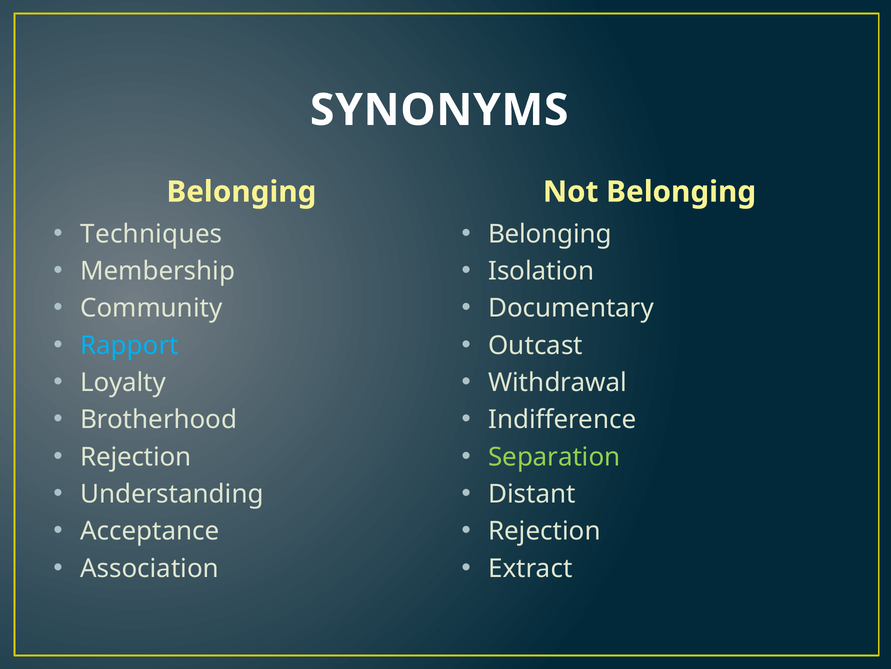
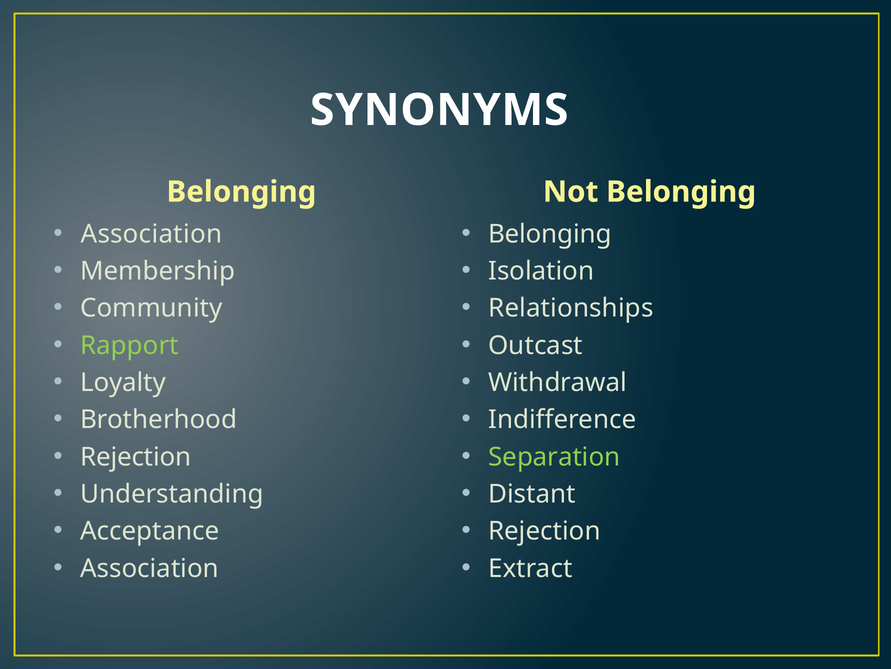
Techniques: Techniques -> Association (151, 234)
Documentary: Documentary -> Relationships (571, 308)
Rapport colour: light blue -> light green (129, 345)
